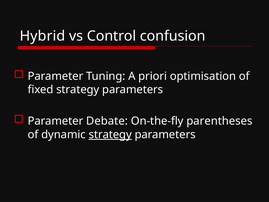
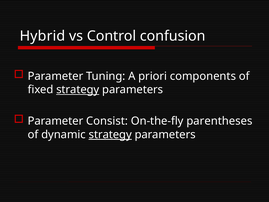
optimisation: optimisation -> components (203, 76)
strategy underline: none -> present (78, 90)
Debate: Debate -> Consist (107, 121)
